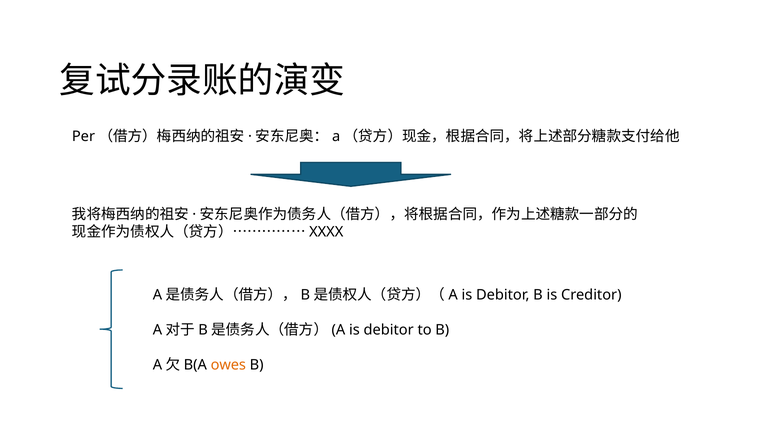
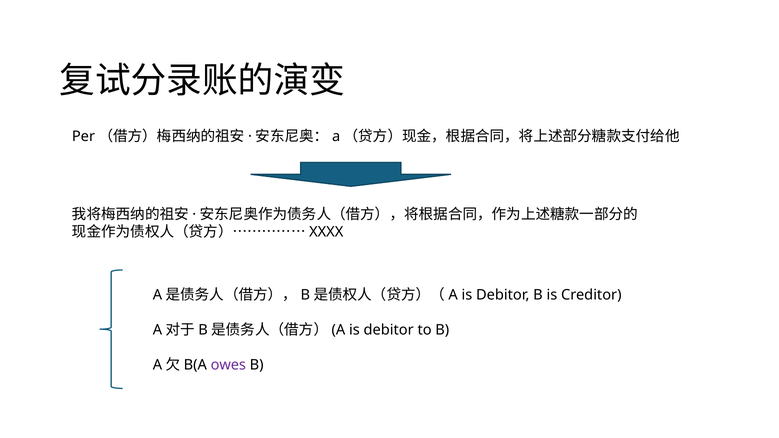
owes colour: orange -> purple (228, 365)
